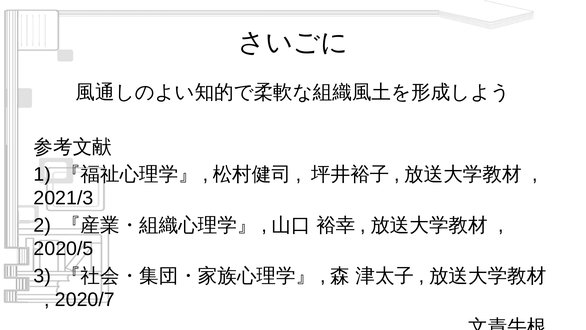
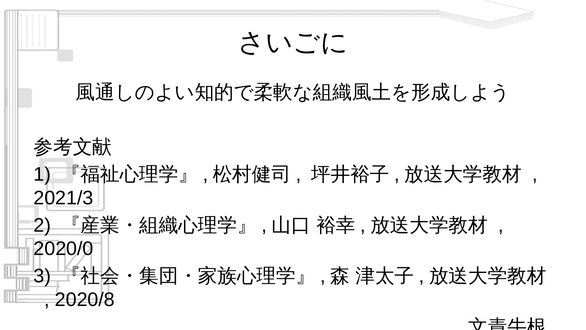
2020/5: 2020/5 -> 2020/0 (64, 248)
2020/7: 2020/7 -> 2020/8 (85, 299)
